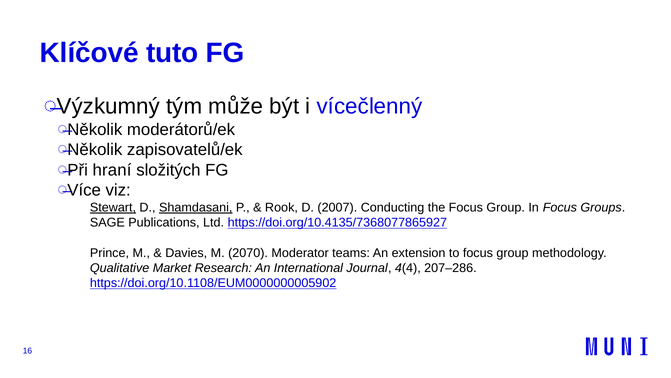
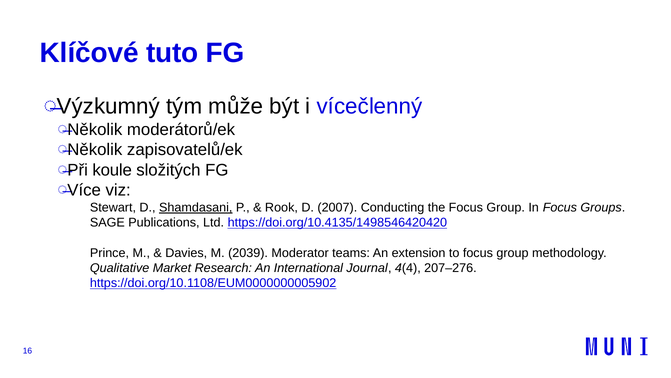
hraní: hraní -> koule (112, 170)
Stewart underline: present -> none (113, 207)
https://doi.org/10.4135/7368077865927: https://doi.org/10.4135/7368077865927 -> https://doi.org/10.4135/1498546420420 (337, 222)
2070: 2070 -> 2039 (248, 253)
207–286: 207–286 -> 207–276 (450, 268)
